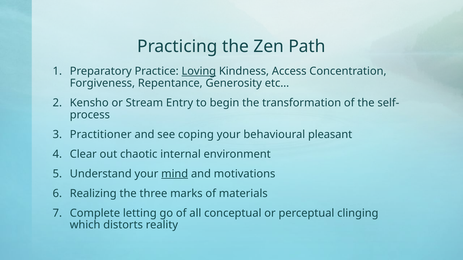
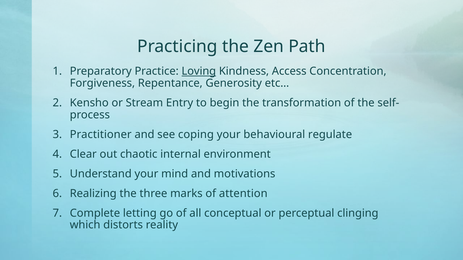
pleasant: pleasant -> regulate (330, 135)
mind underline: present -> none (175, 174)
materials: materials -> attention (243, 194)
